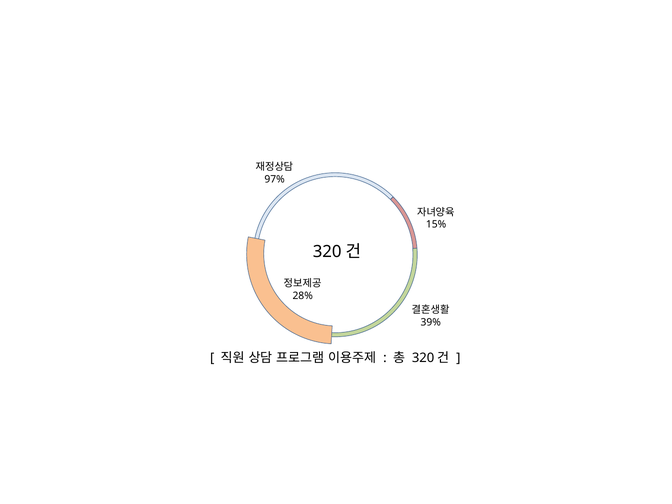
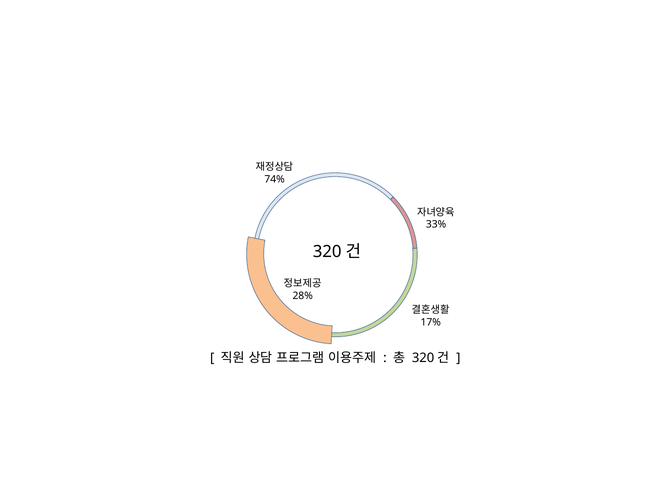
97%: 97% -> 74% (275, 179)
15%: 15% -> 33% (436, 225)
39%: 39% -> 17% (431, 322)
